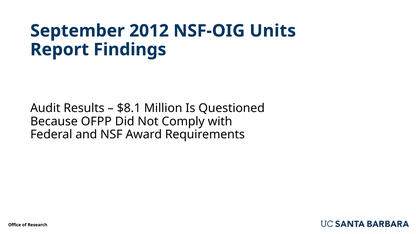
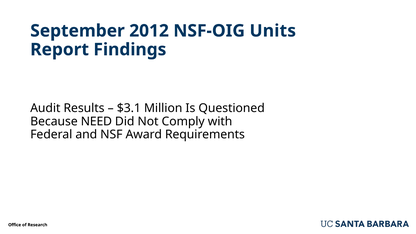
$8.1: $8.1 -> $3.1 (129, 108)
OFPP: OFPP -> NEED (96, 121)
